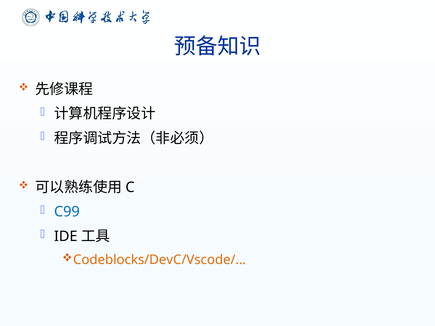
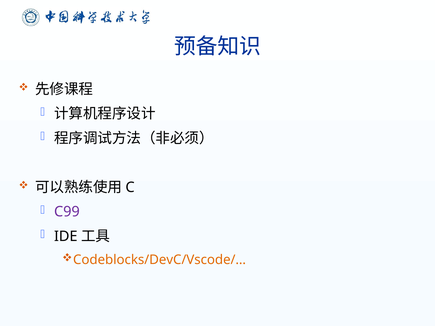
C99 colour: blue -> purple (67, 212)
